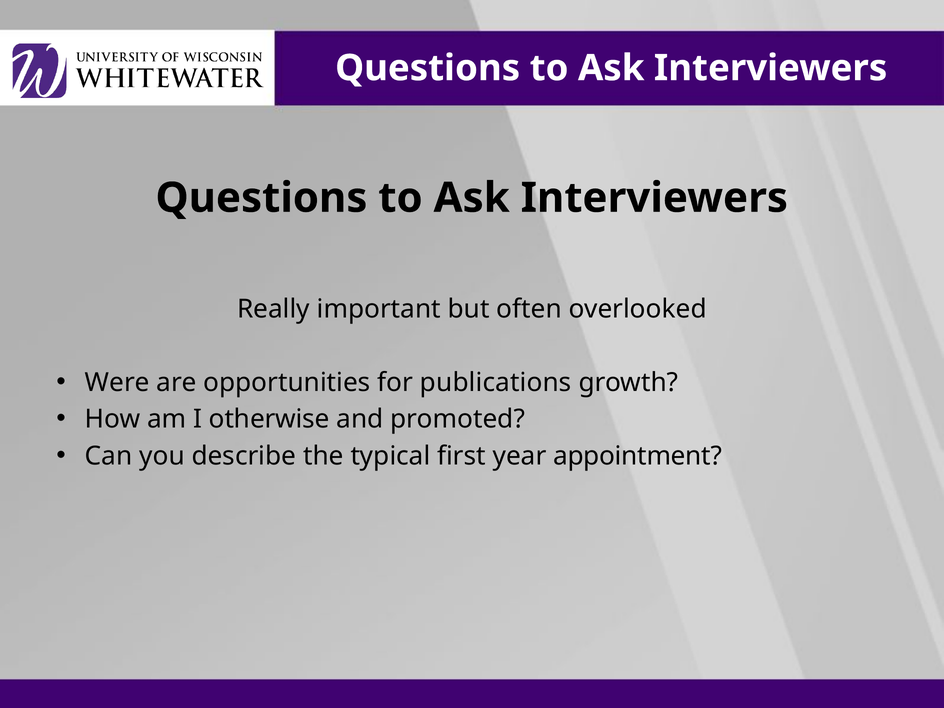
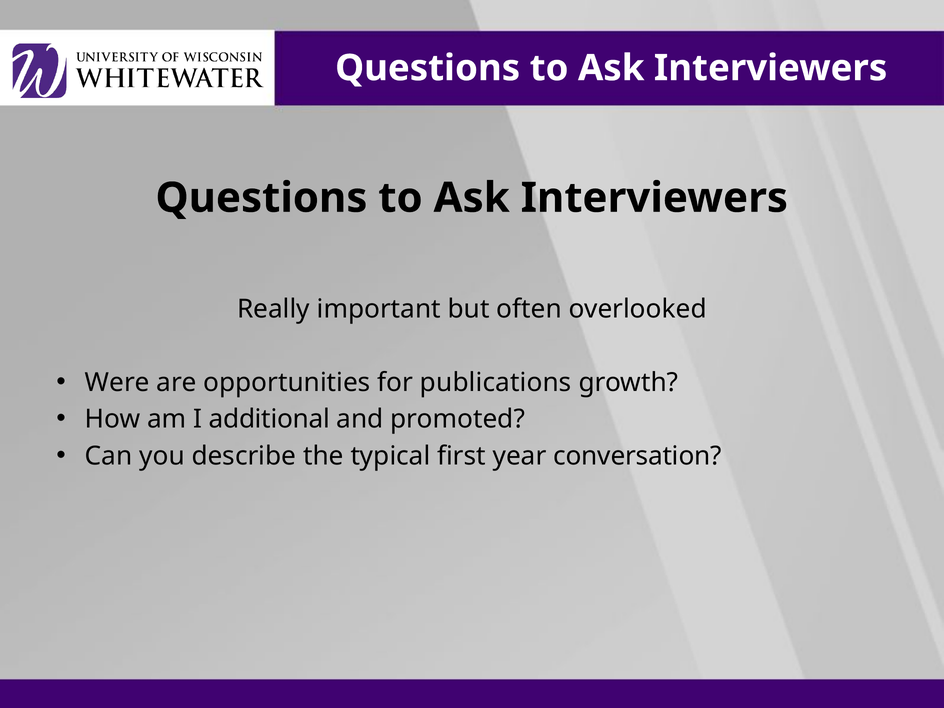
otherwise: otherwise -> additional (269, 419)
appointment: appointment -> conversation (637, 456)
